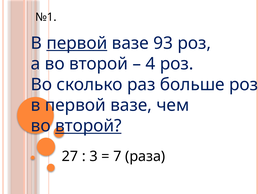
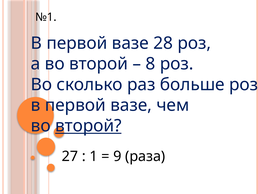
первой underline: present -> none (77, 43)
93: 93 -> 28 (163, 43)
4: 4 -> 8 (150, 64)
3: 3 -> 1 (94, 156)
7: 7 -> 9 (117, 156)
